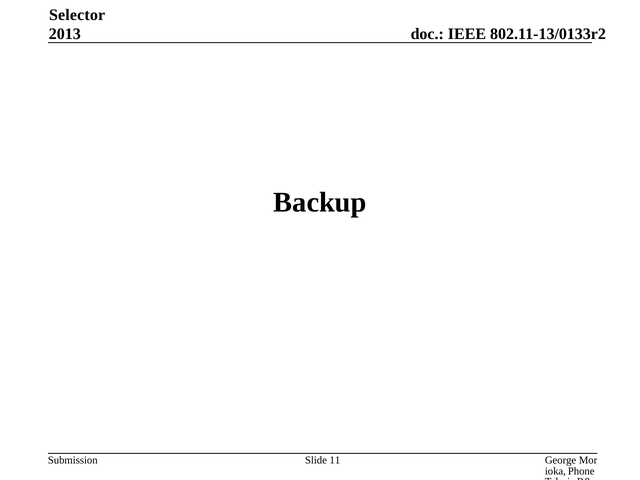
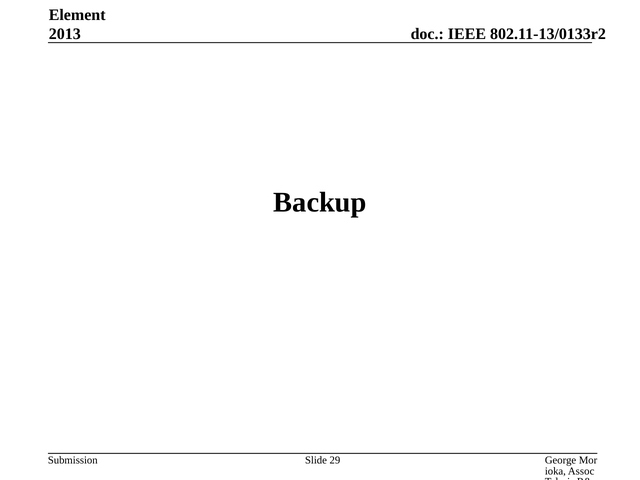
Selector: Selector -> Element (77, 15)
11: 11 -> 29 (335, 460)
Phone: Phone -> Assoc (581, 471)
